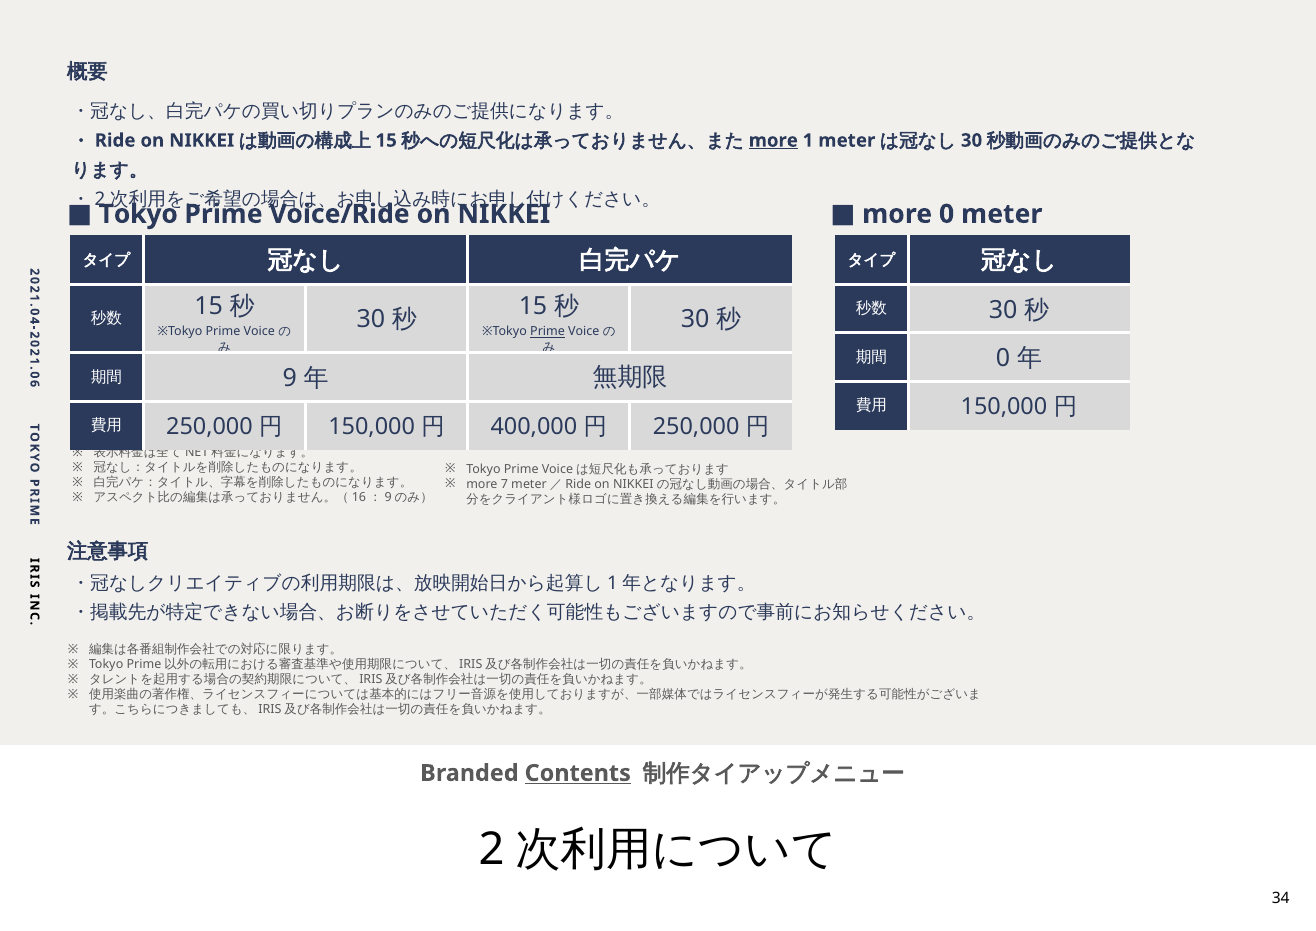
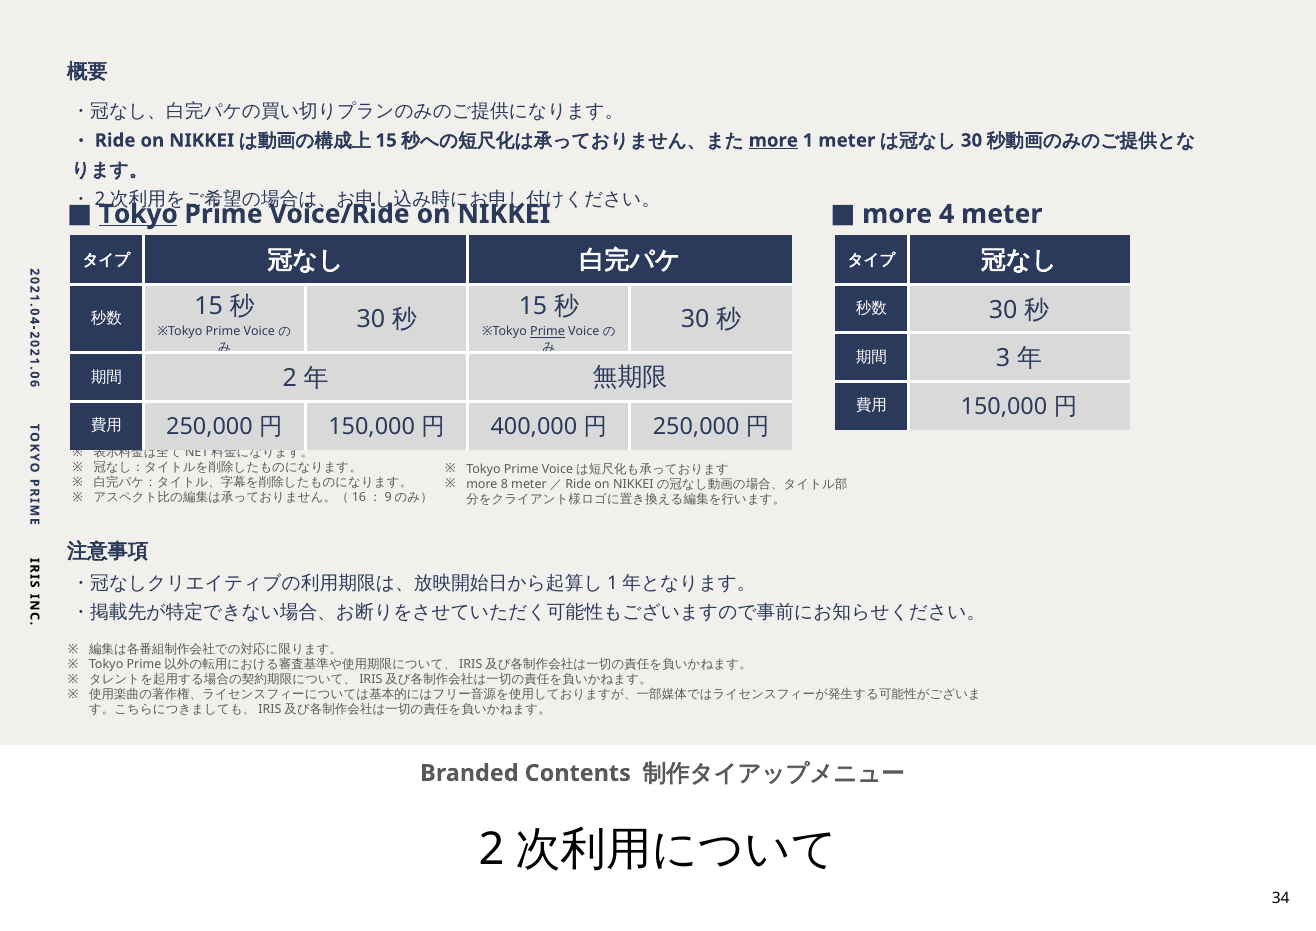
Tokyo underline: none -> present (138, 214)
more 0: 0 -> 4 (947, 214)
0: 0 -> 3 (1003, 358)
9: 9 -> 2 (290, 378)
7: 7 -> 8 (504, 484)
Contents underline: present -> none (578, 773)
